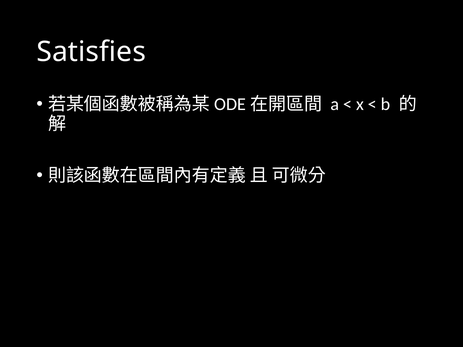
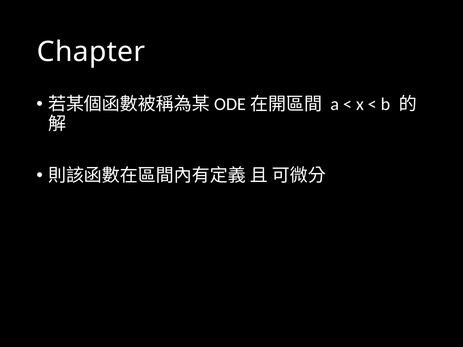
Satisfies: Satisfies -> Chapter (91, 52)
